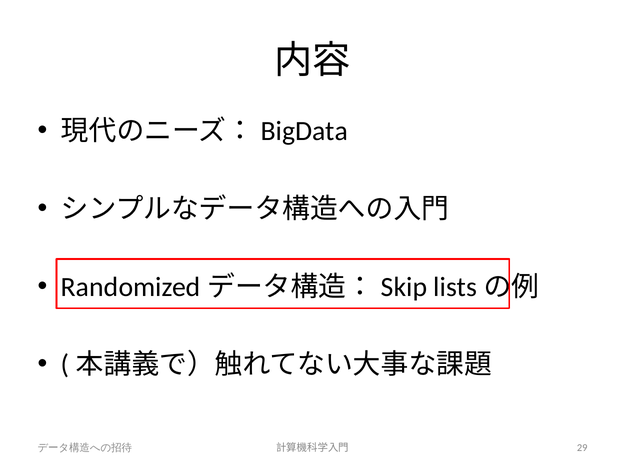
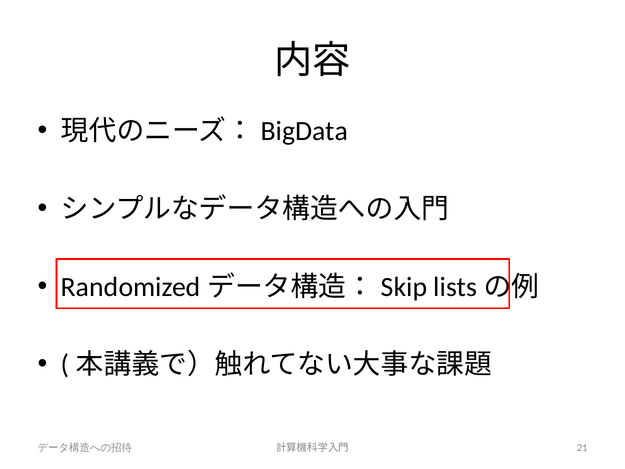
29: 29 -> 21 (582, 448)
